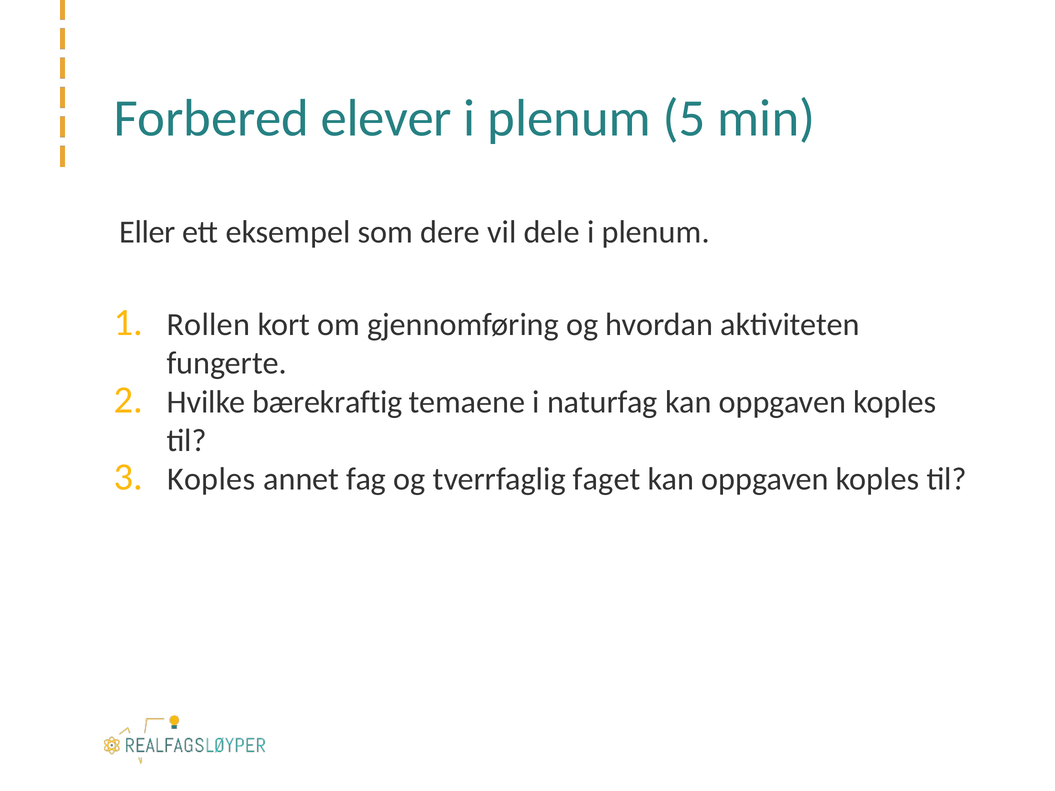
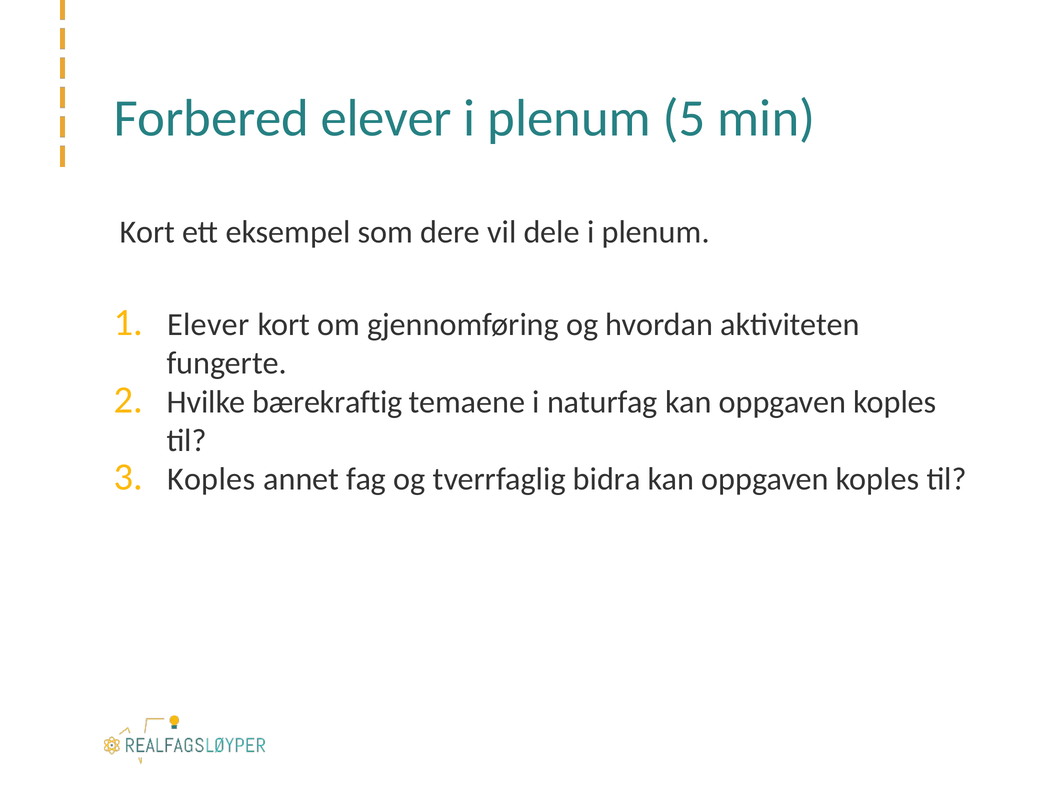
Eller: Eller -> Kort (147, 232)
Rollen: Rollen -> Elever (208, 325)
faget: faget -> bidra (607, 479)
